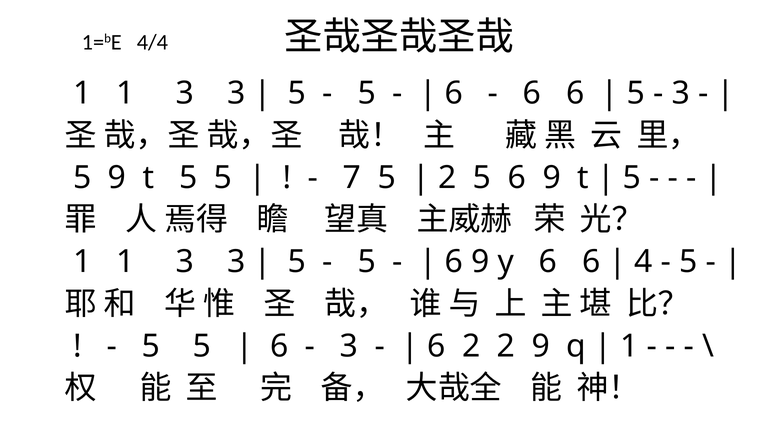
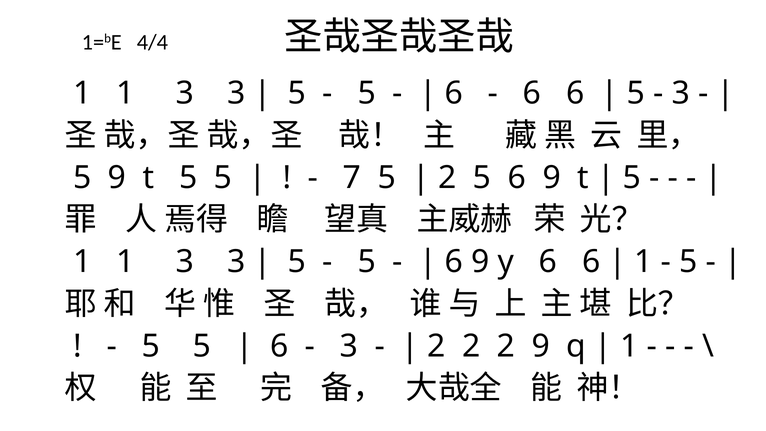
4: 4 -> 1 (643, 262)
6: 6 -> 2 (436, 346)
